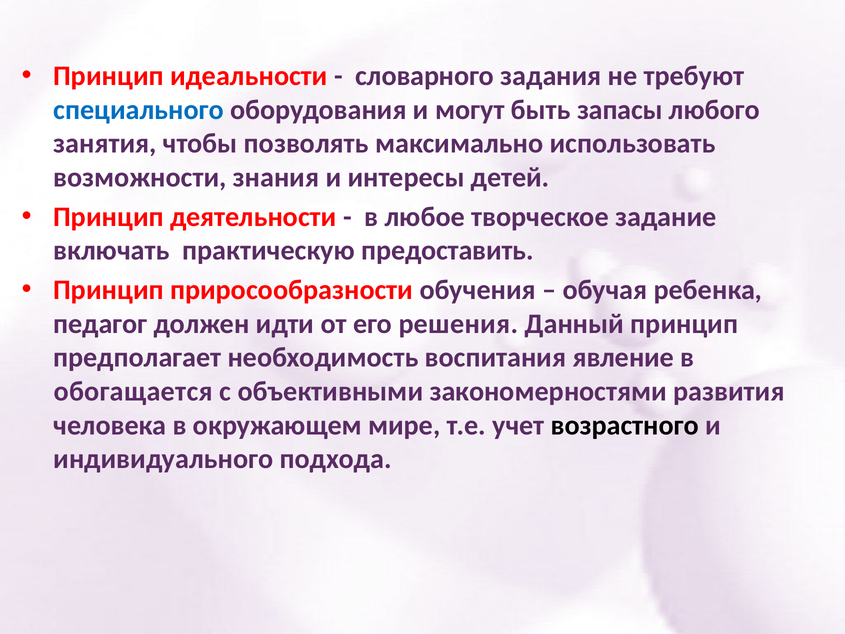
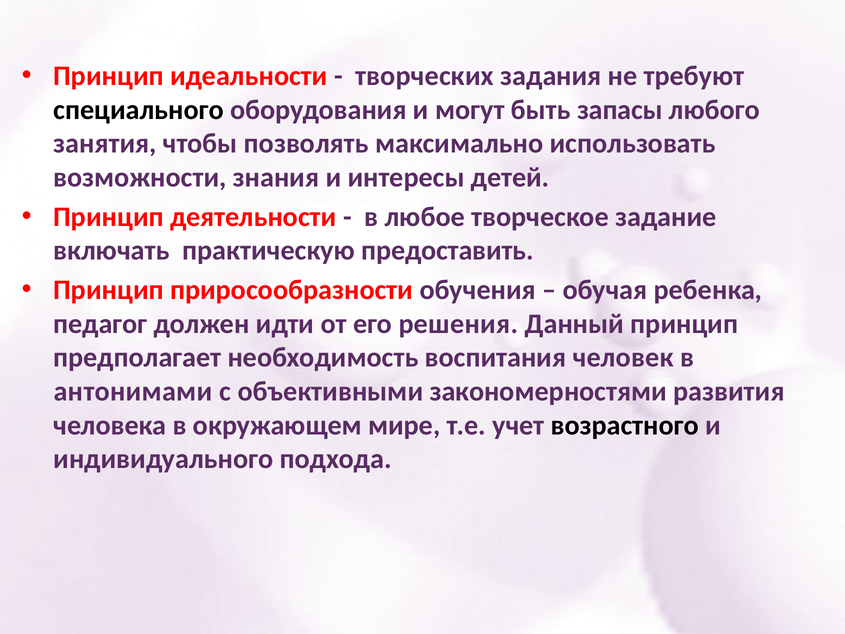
словарного: словарного -> творческих (425, 76)
специального colour: blue -> black (139, 110)
явление: явление -> человек (623, 358)
обогащается: обогащается -> антонимами (133, 391)
